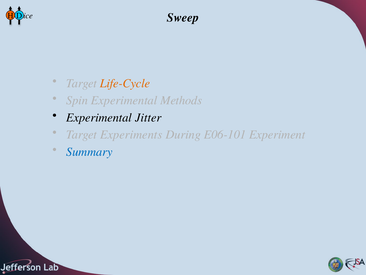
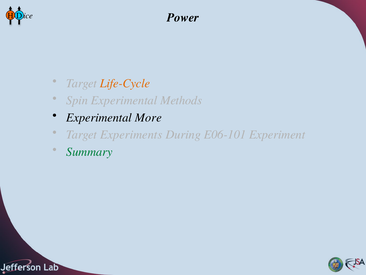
Sweep: Sweep -> Power (183, 18)
Jitter: Jitter -> More (148, 117)
Summary colour: blue -> green (89, 152)
